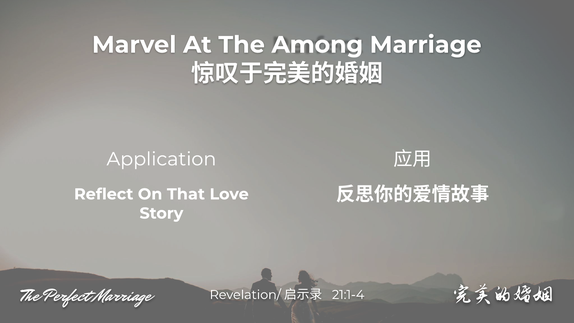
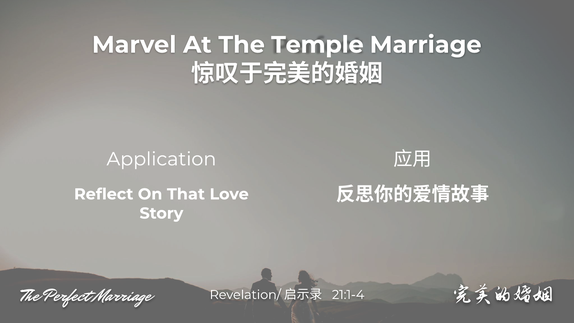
Among: Among -> Temple (317, 45)
